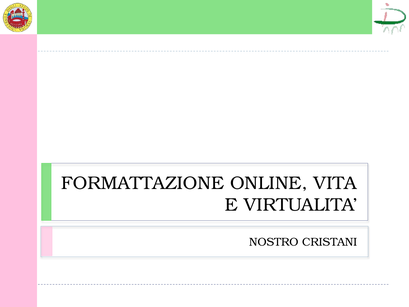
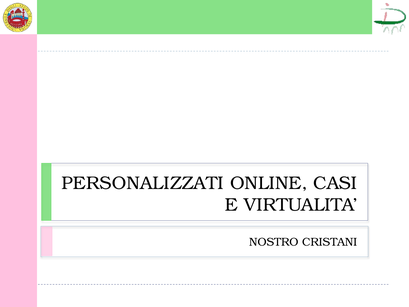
FORMATTAZIONE: FORMATTAZIONE -> PERSONALIZZATI (143, 183)
VITA: VITA -> CASI (335, 183)
